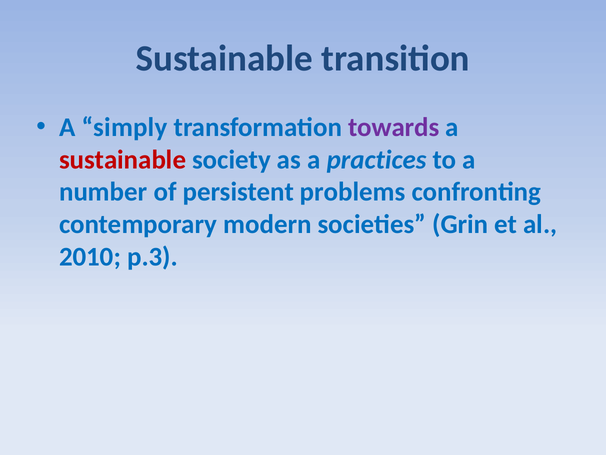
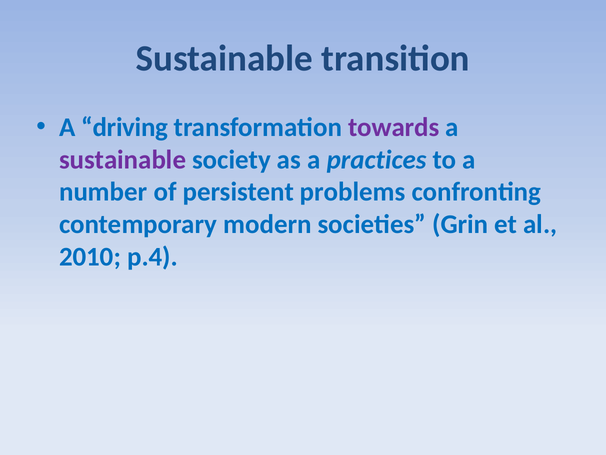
simply: simply -> driving (125, 127)
sustainable colour: red -> purple (123, 159)
p.3: p.3 -> p.4 (153, 256)
